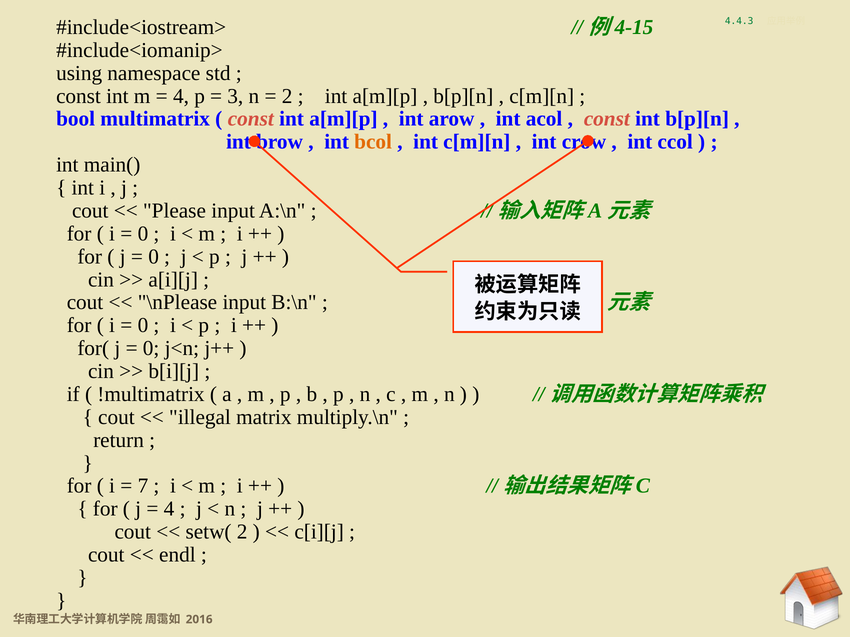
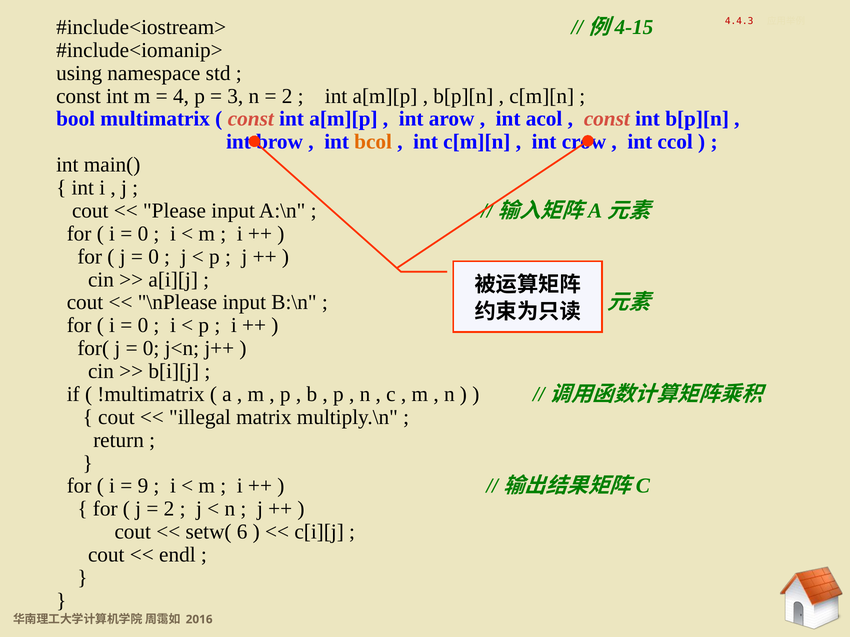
4.4.3 colour: green -> red (739, 21)
7: 7 -> 9 (143, 486)
4: 4 -> 2 (169, 509)
setw( 2: 2 -> 6 (242, 532)
